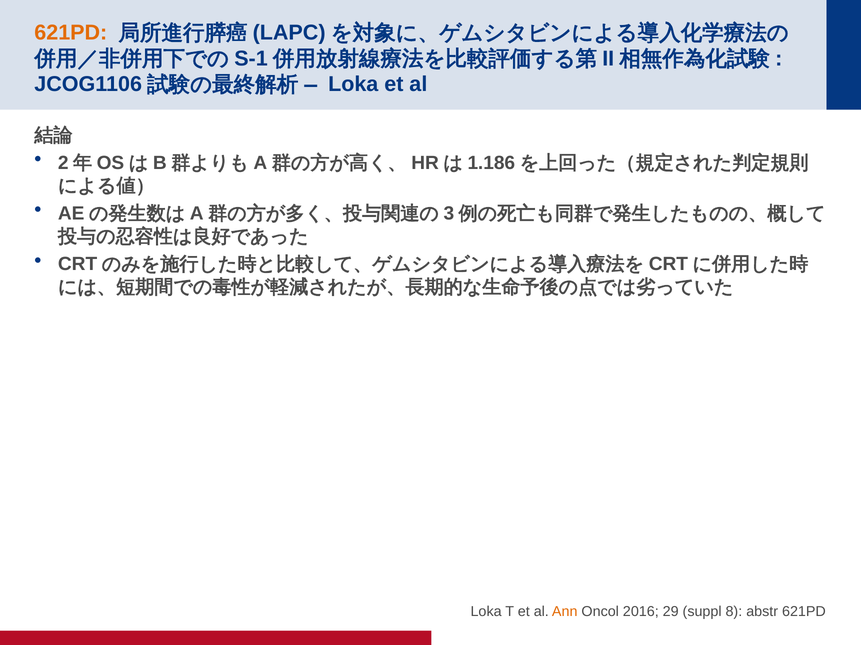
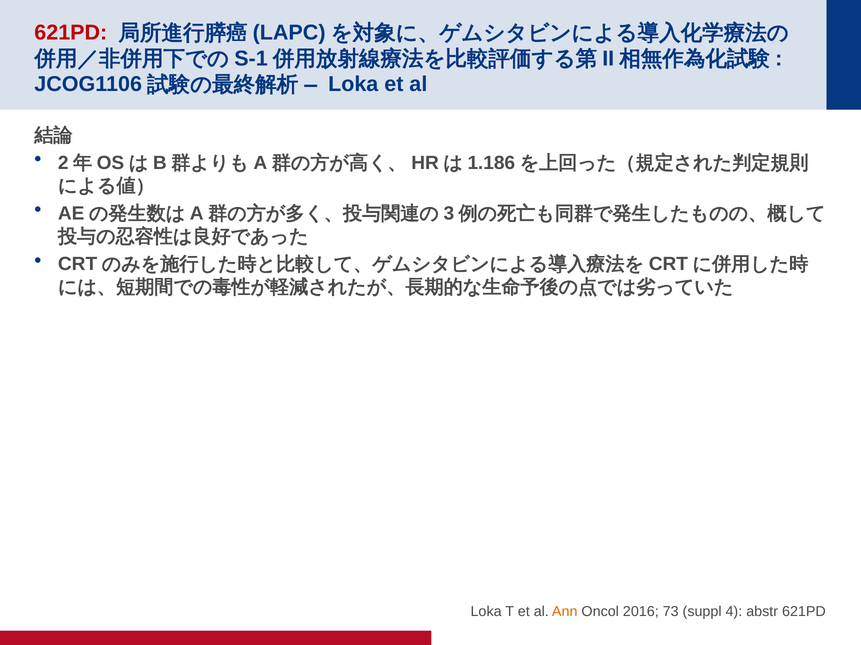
621PD colour: orange -> red (71, 33)
29: 29 -> 73 (671, 612)
8: 8 -> 4 (734, 612)
